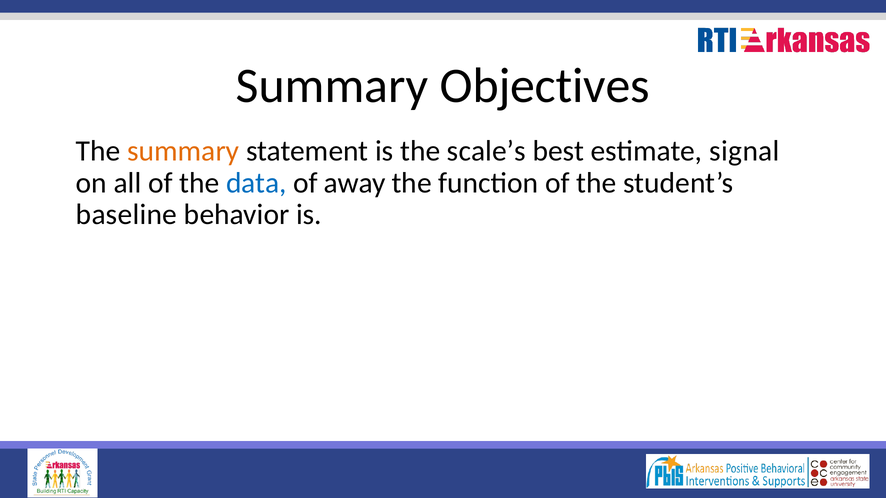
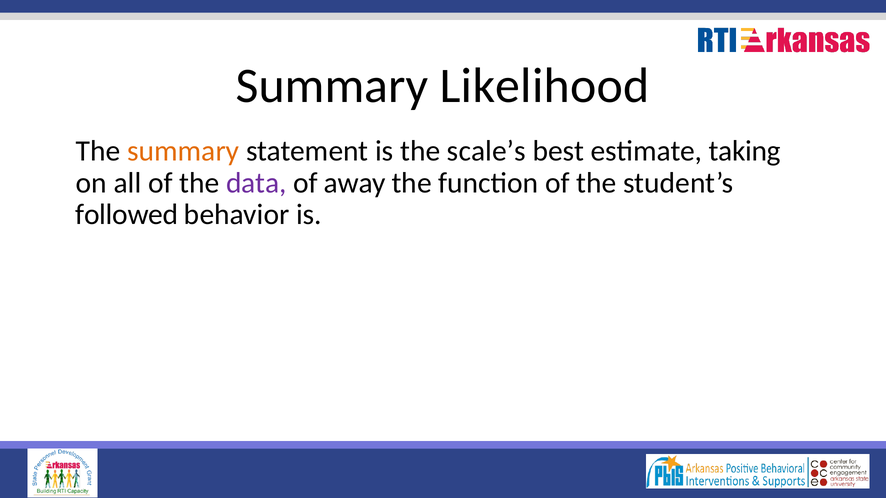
Objectives: Objectives -> Likelihood (545, 86)
signal: signal -> taking (745, 151)
data colour: blue -> purple (256, 183)
baseline: baseline -> followed (127, 215)
